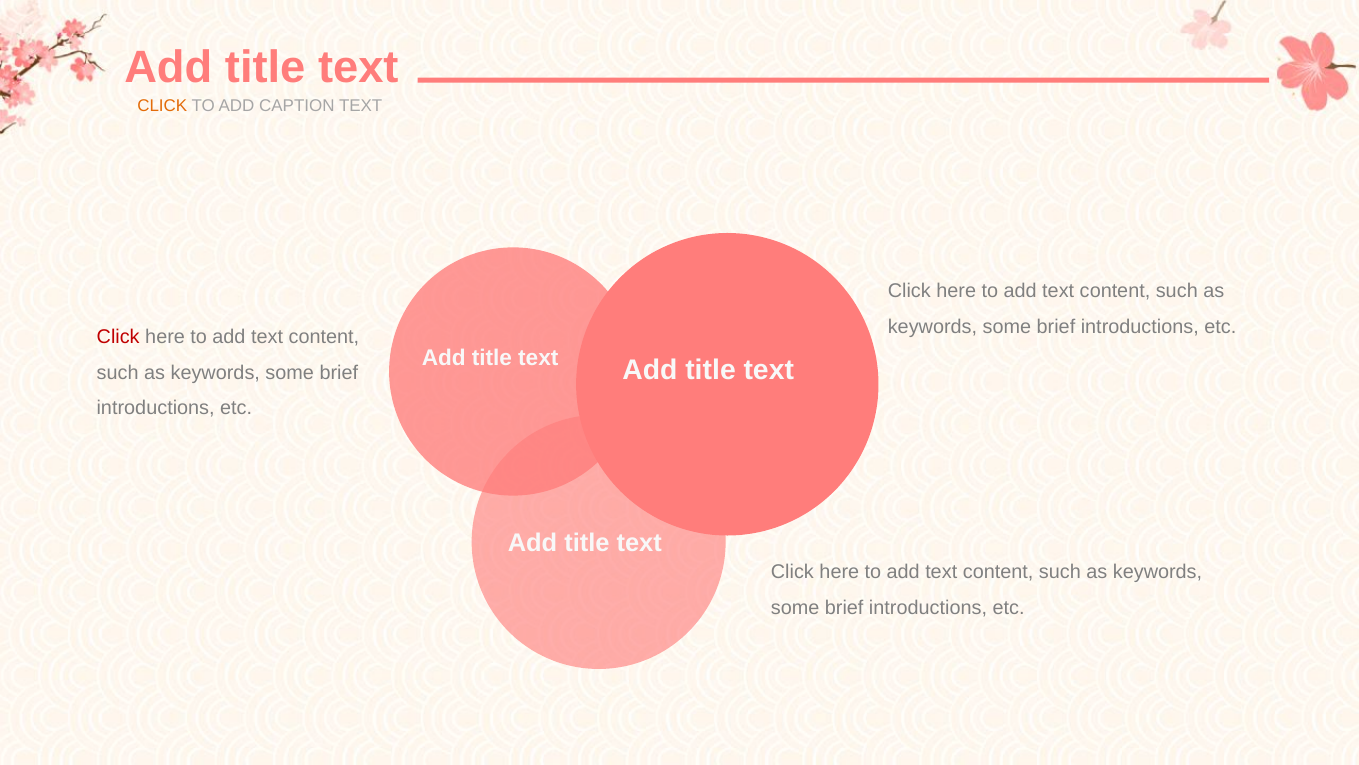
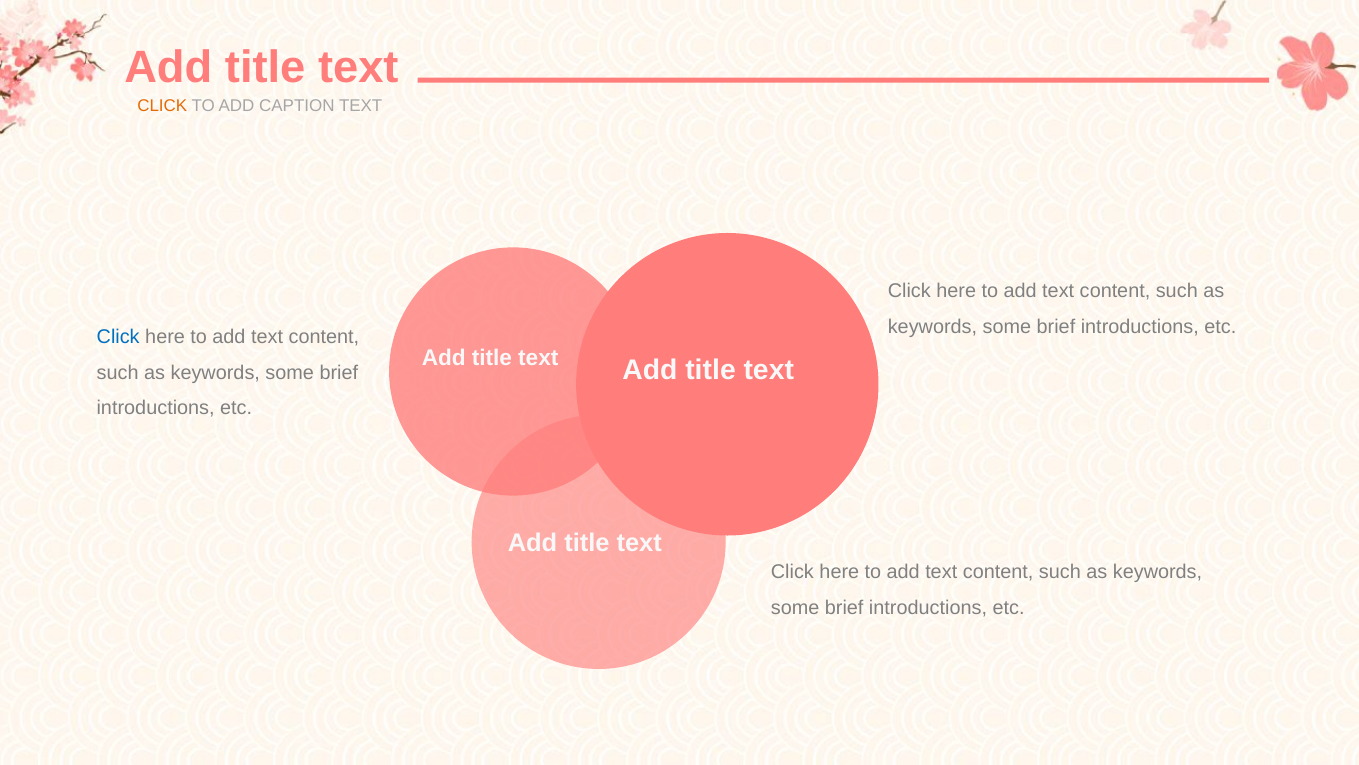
Click colour: red -> blue (118, 337)
